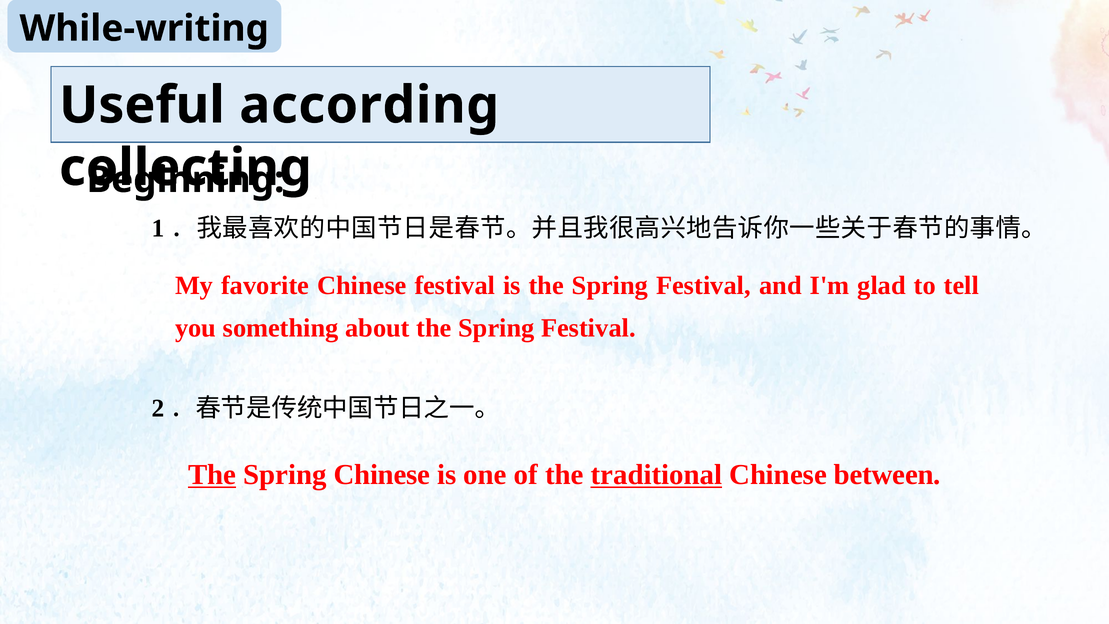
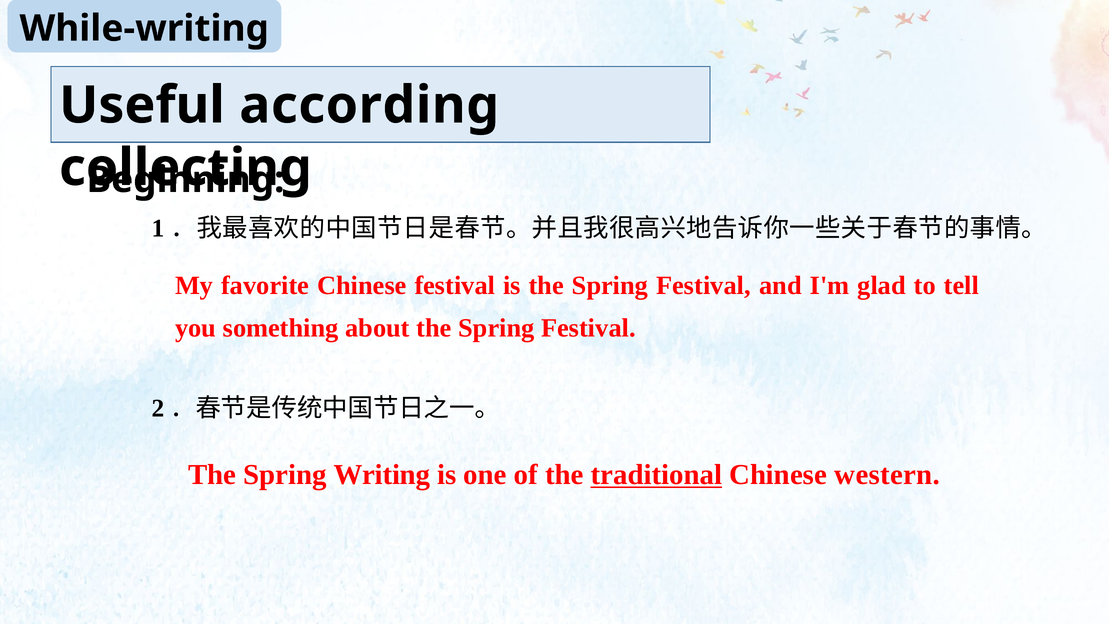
The underline: present -> none (212, 475)
Spring Chinese: Chinese -> Writing (382, 475)
between: between -> western (887, 475)
